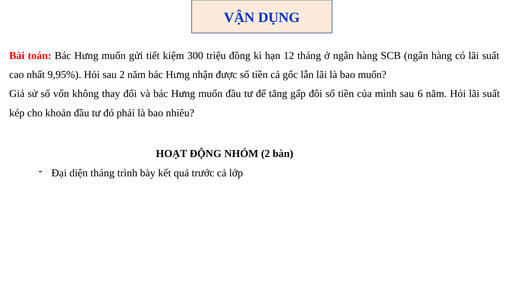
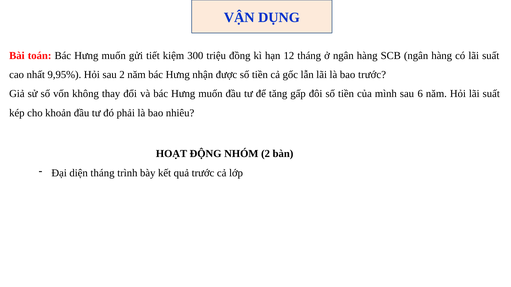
bao muốn: muốn -> trước (372, 75)
